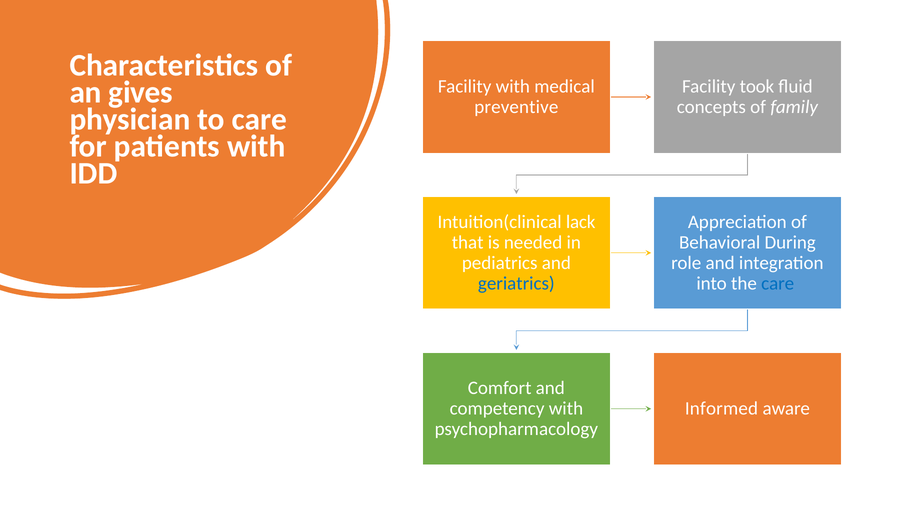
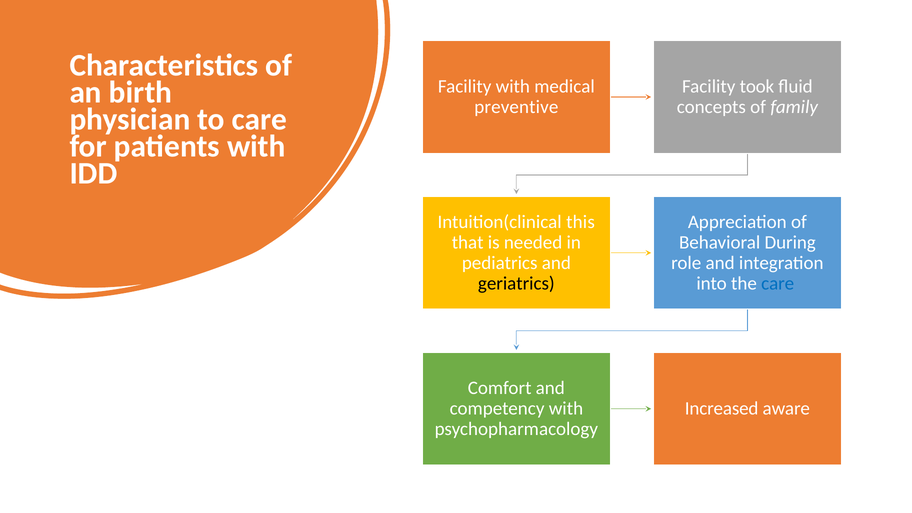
gives: gives -> birth (141, 92)
lack: lack -> this (580, 222)
geriatrics colour: blue -> black (516, 284)
Informed: Informed -> Increased (722, 409)
